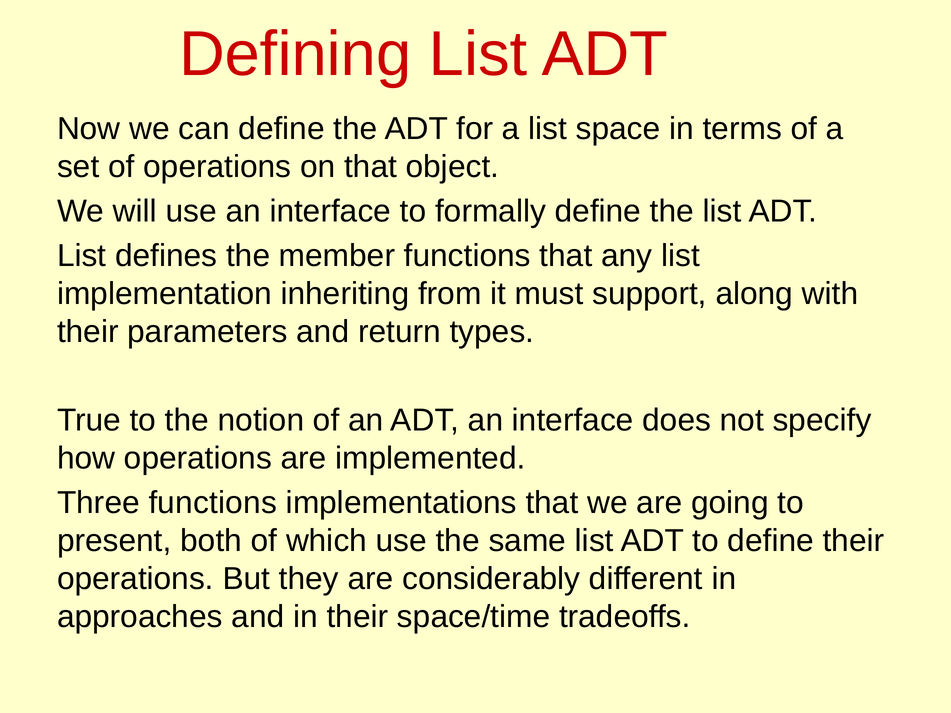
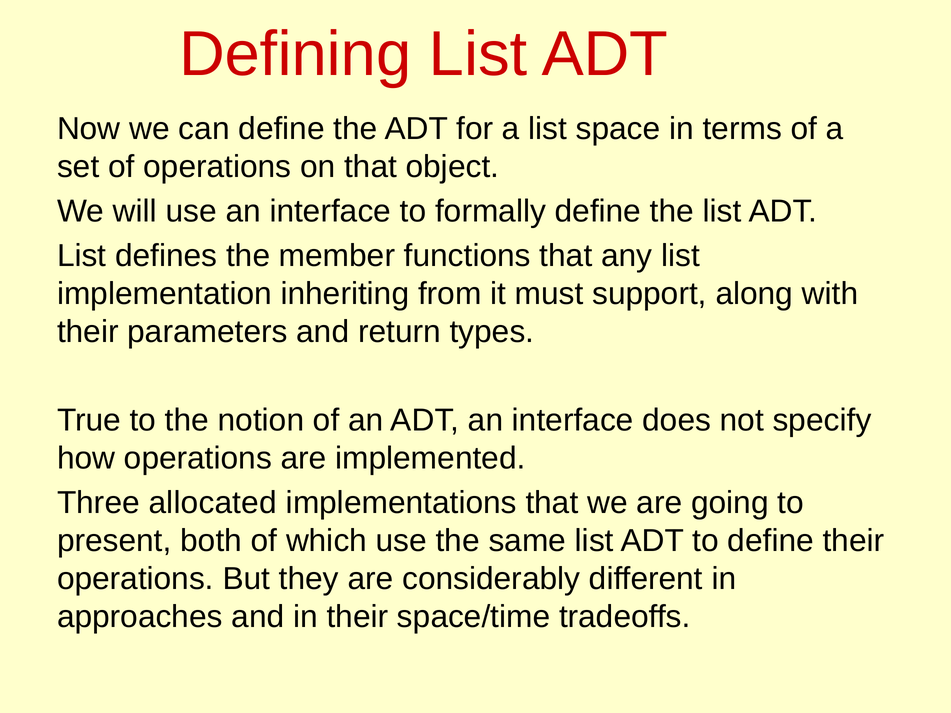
Three functions: functions -> allocated (213, 503)
